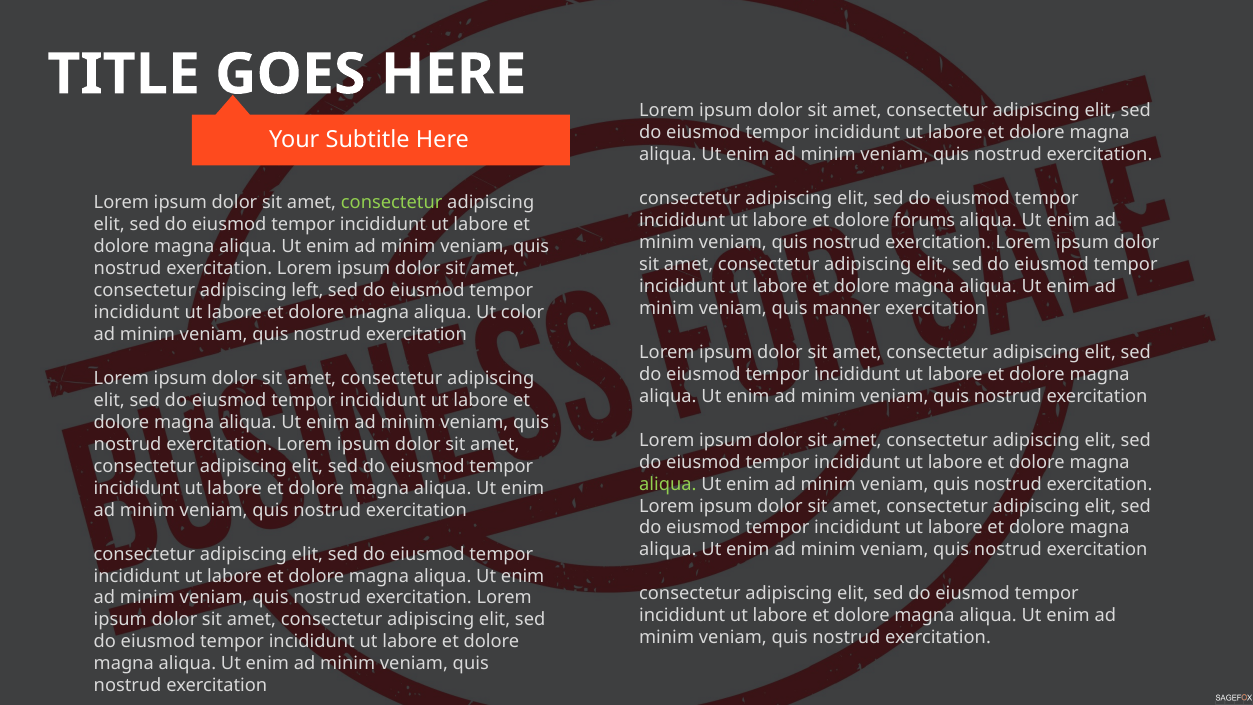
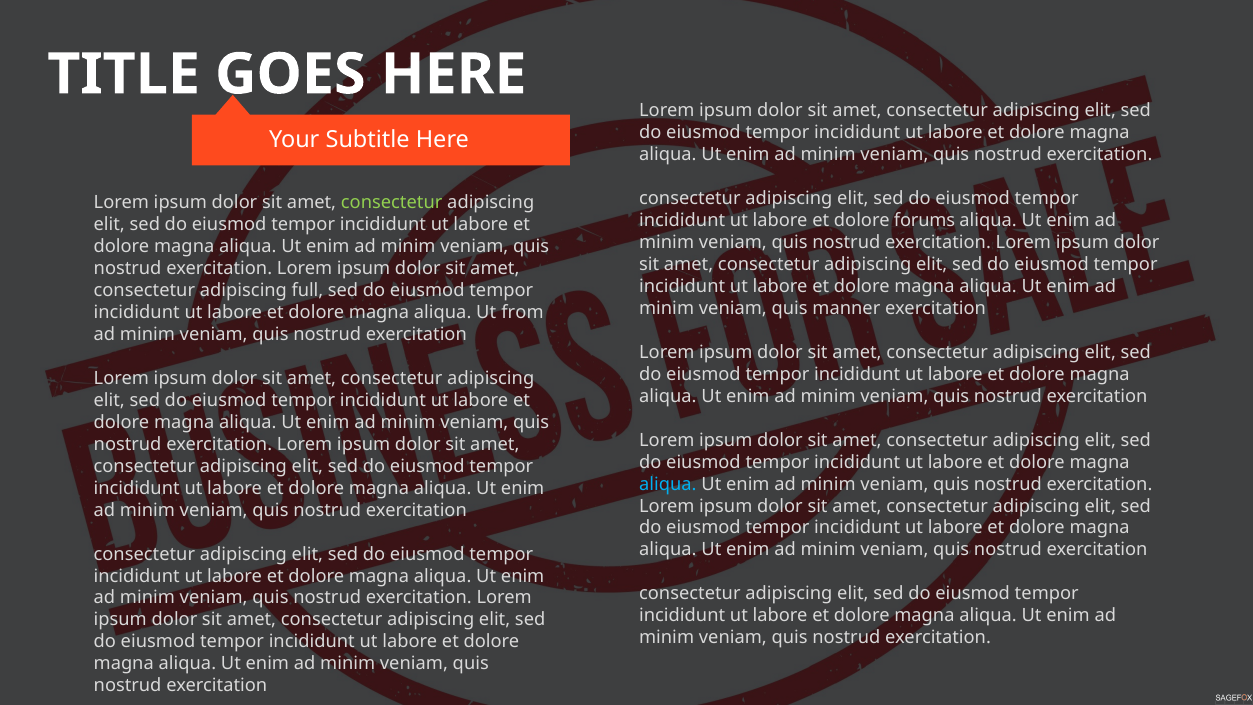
left: left -> full (307, 291)
color: color -> from (523, 313)
aliqua colour: light green -> light blue (668, 484)
